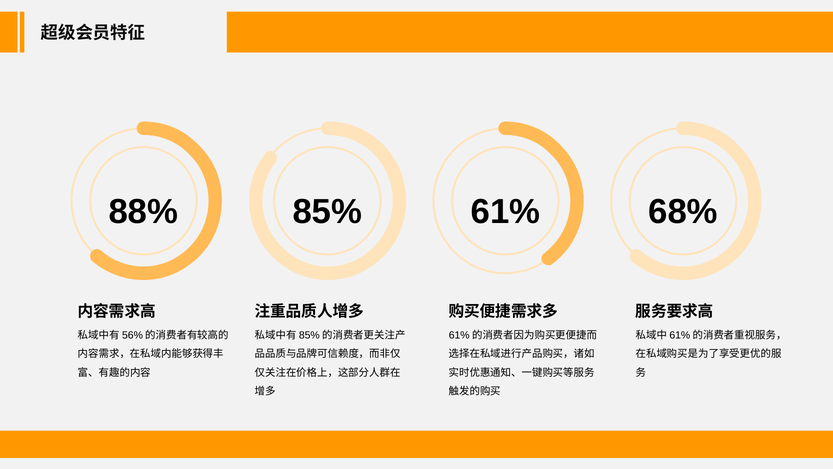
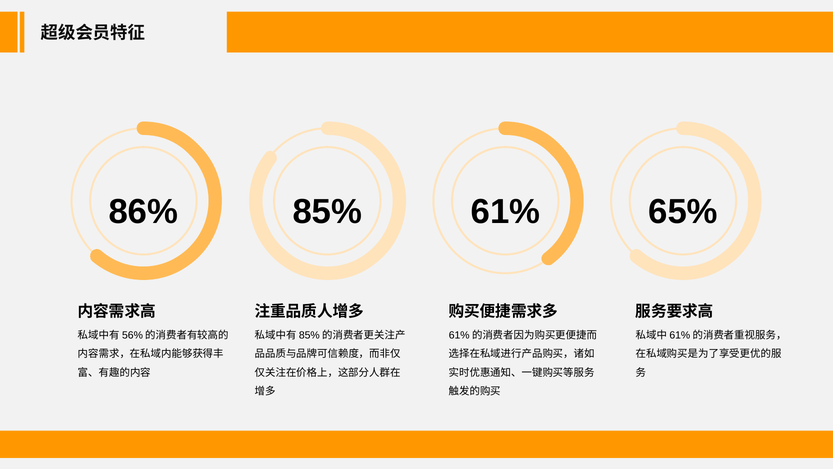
88%: 88% -> 86% (143, 211)
68%: 68% -> 65% (683, 211)
